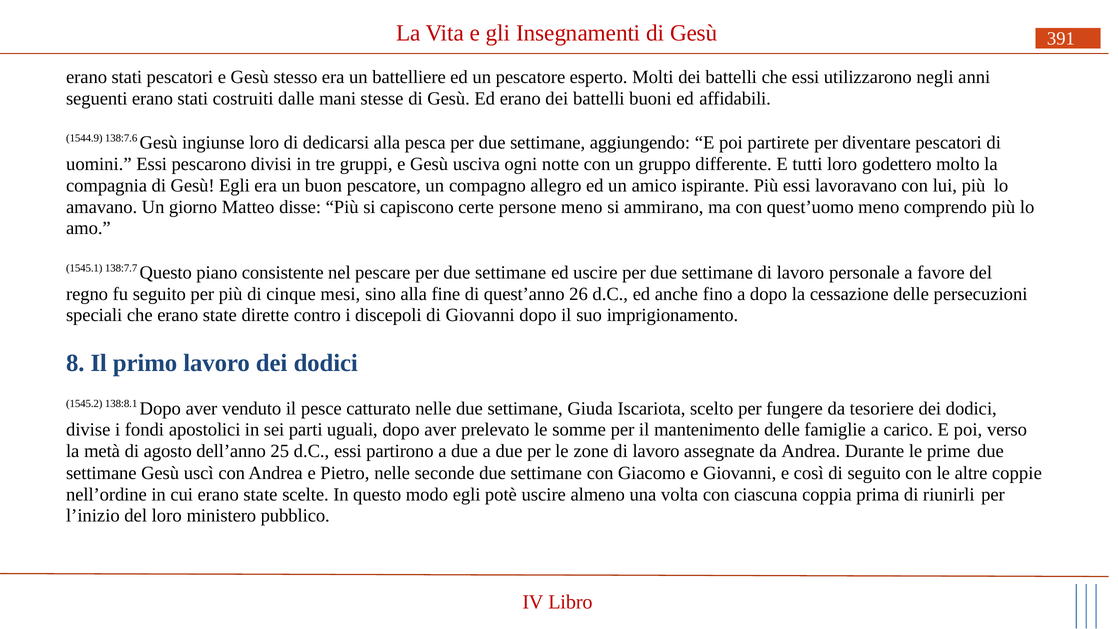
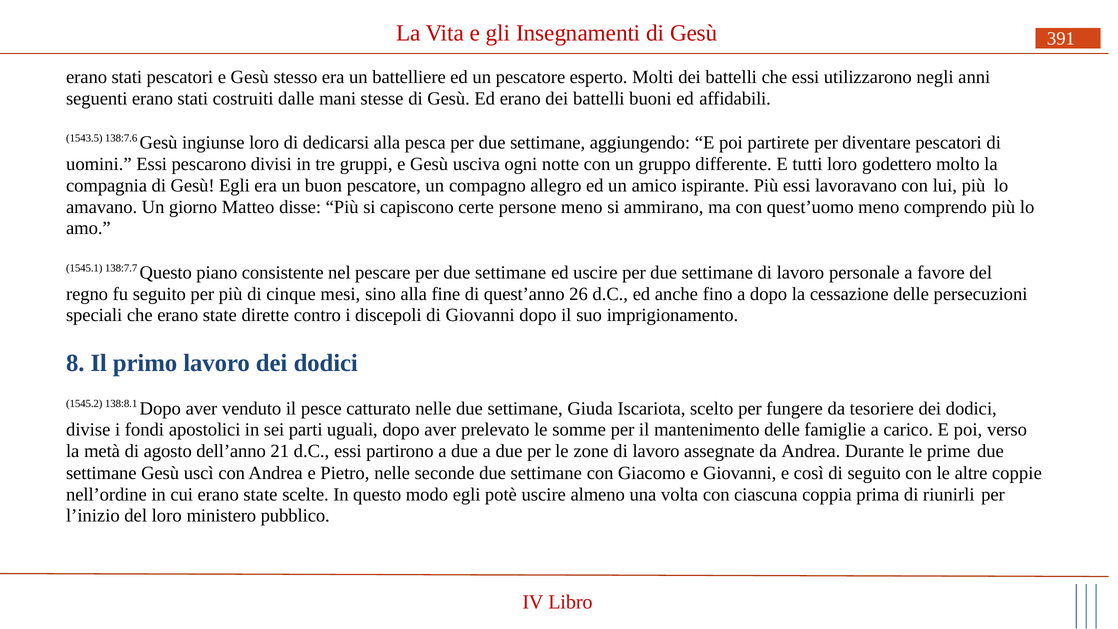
1544.9: 1544.9 -> 1543.5 (84, 138)
25: 25 -> 21 (280, 451)
